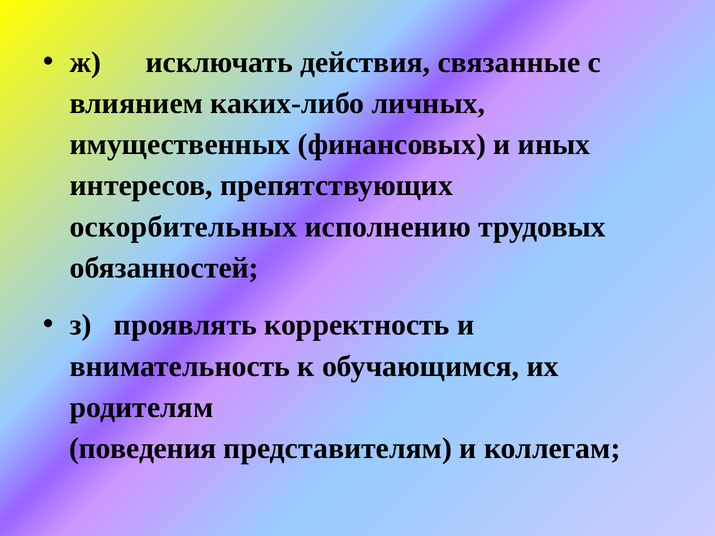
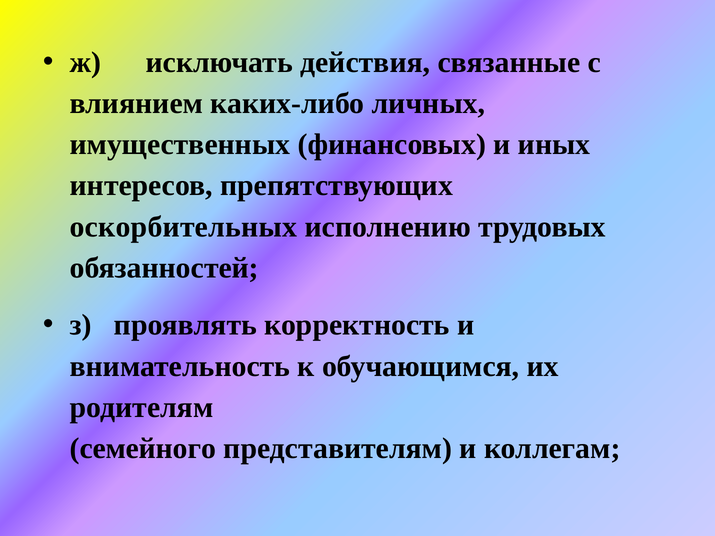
поведения: поведения -> семейного (143, 449)
